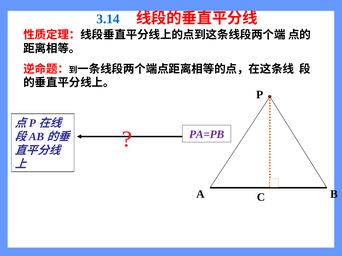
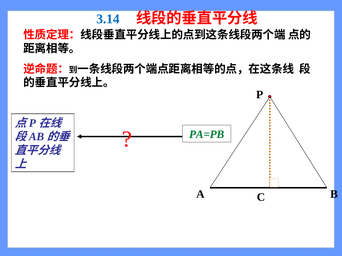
PA=PB colour: purple -> green (207, 135)
